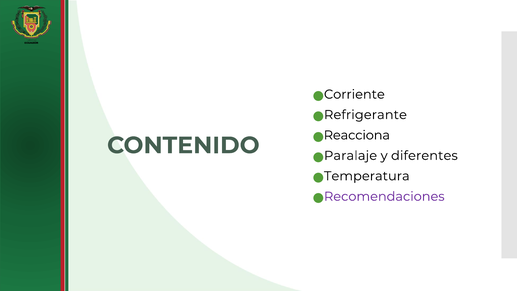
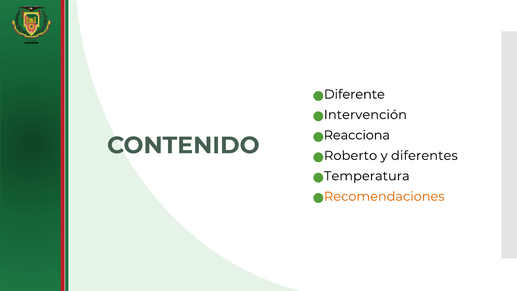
Corriente: Corriente -> Diferente (354, 94)
Refrigerante: Refrigerante -> Intervención (365, 115)
Paralaje: Paralaje -> Roberto (351, 156)
Recomendaciones colour: purple -> orange (384, 196)
